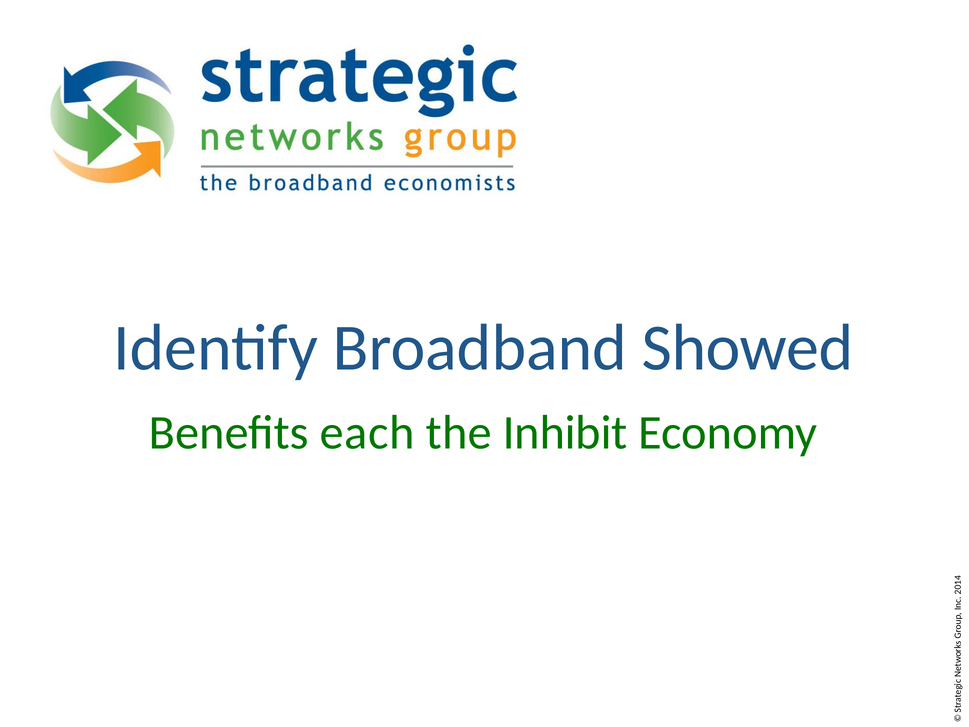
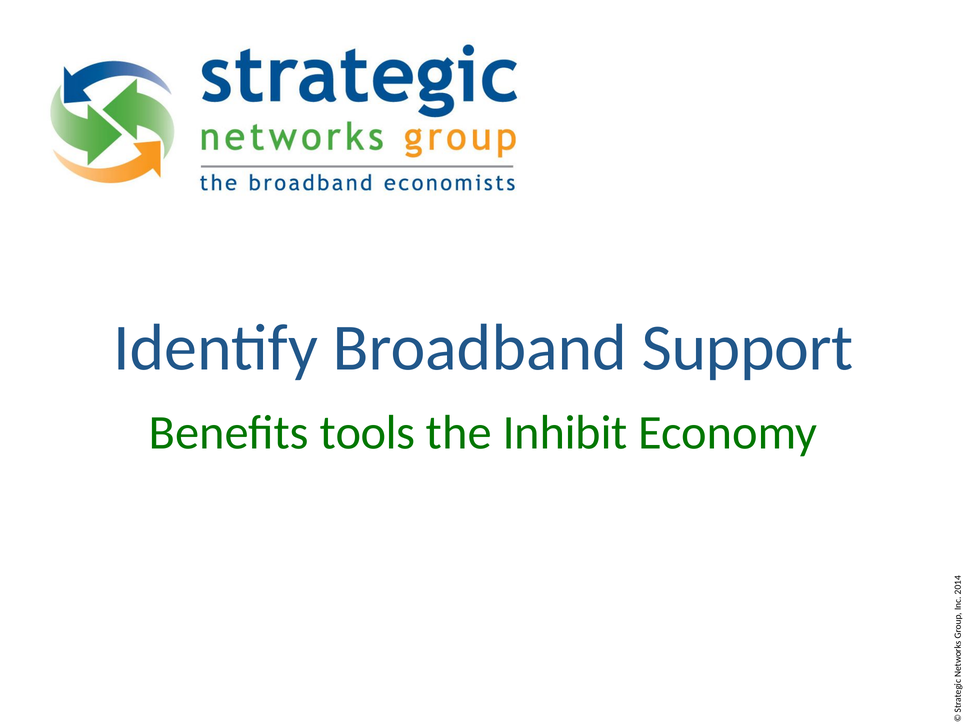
Showed: Showed -> Support (747, 348)
each: each -> tools (368, 433)
